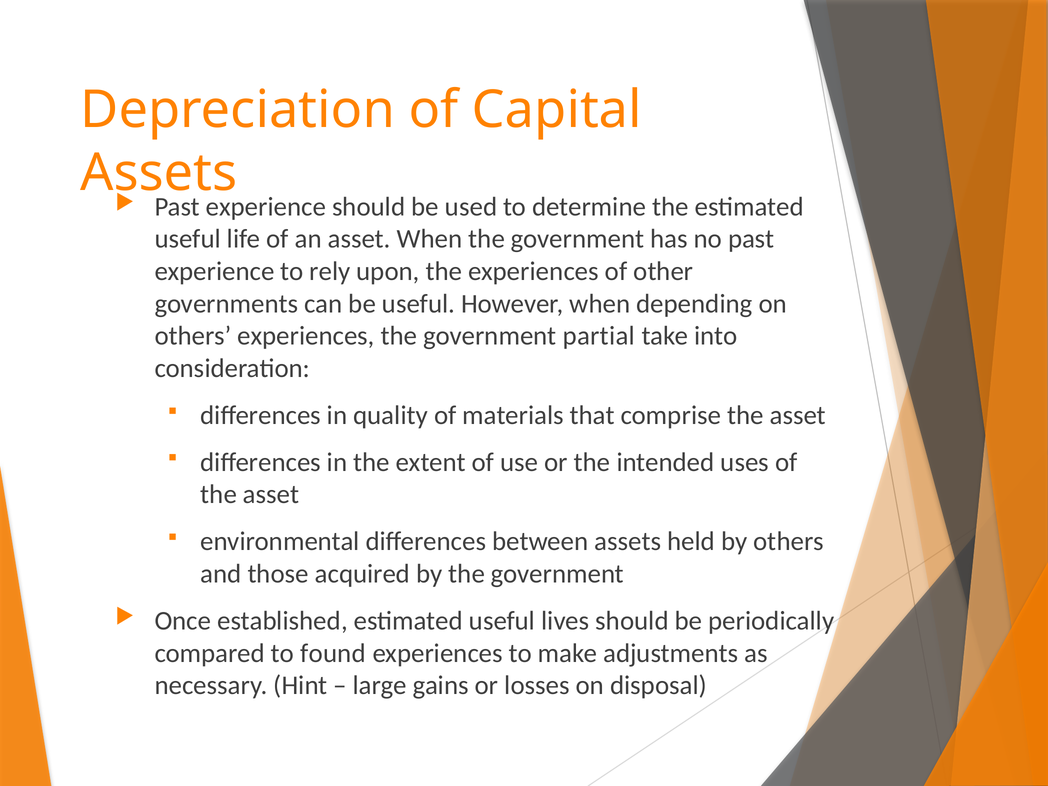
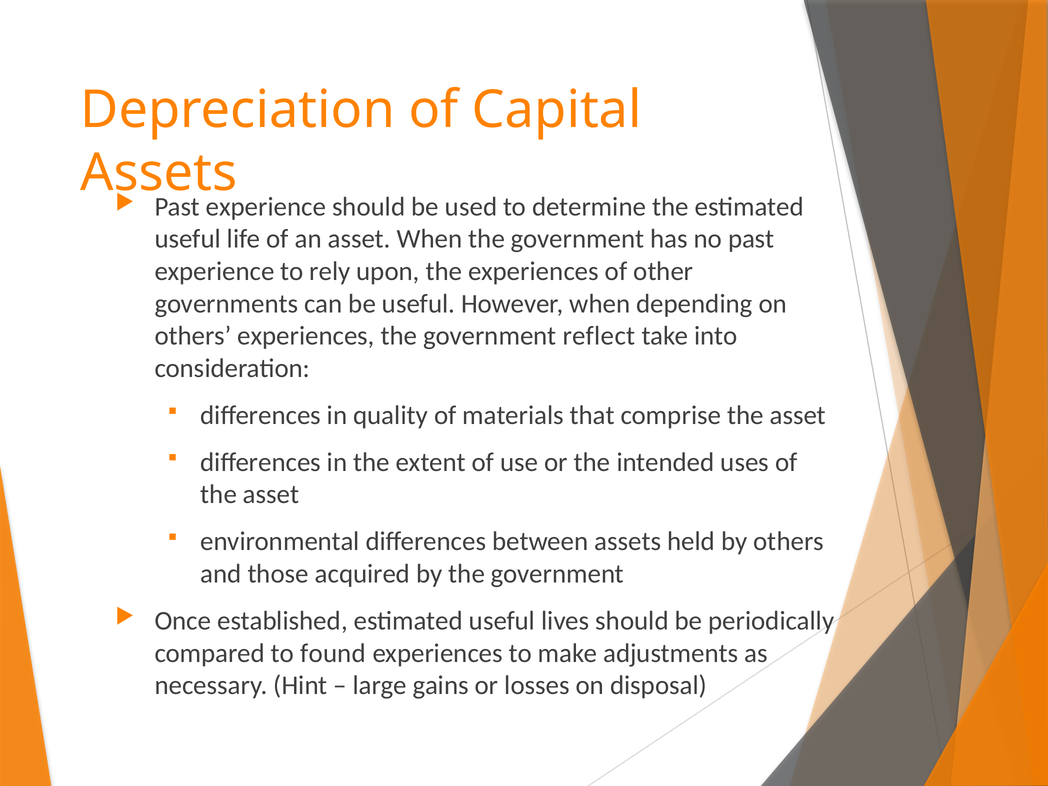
partial: partial -> reflect (599, 336)
